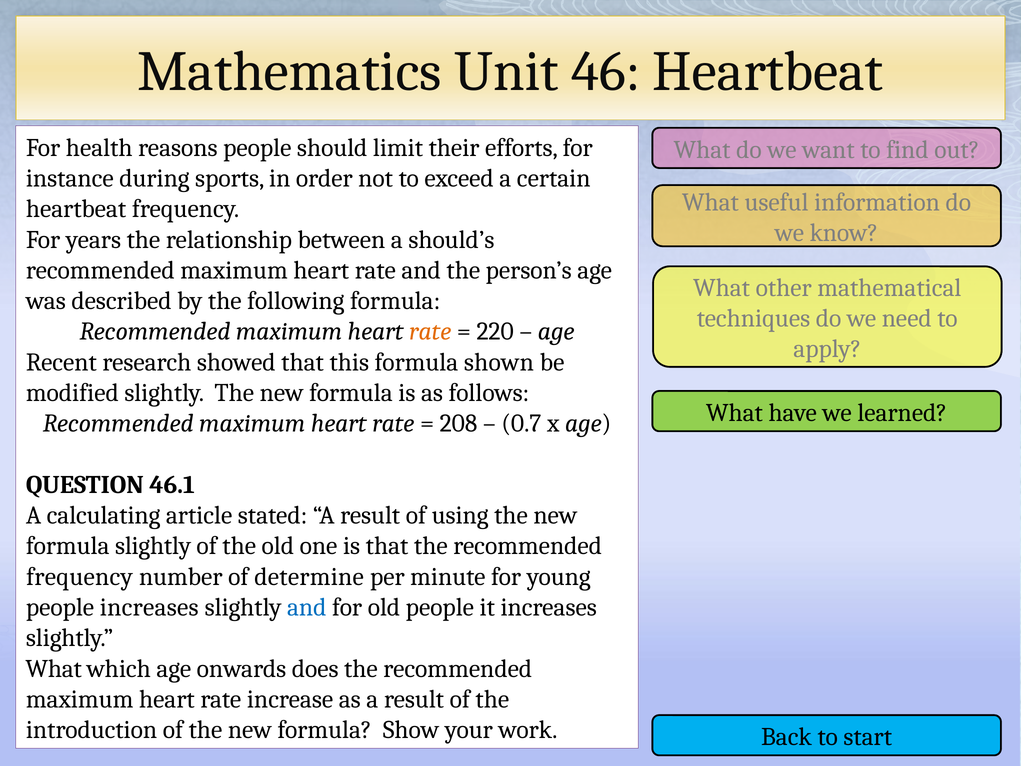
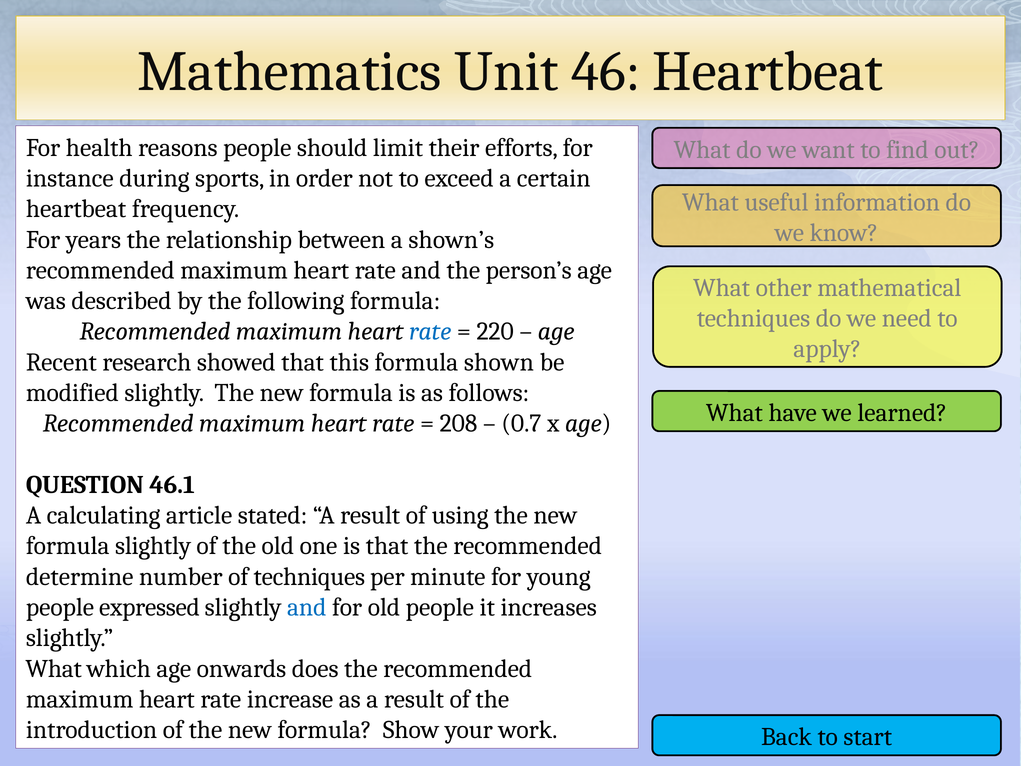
should’s: should’s -> shown’s (451, 240)
rate colour: orange -> blue (430, 331)
frequency: frequency -> determine (80, 576)
of determine: determine -> techniques (309, 576)
people increases: increases -> expressed (149, 607)
